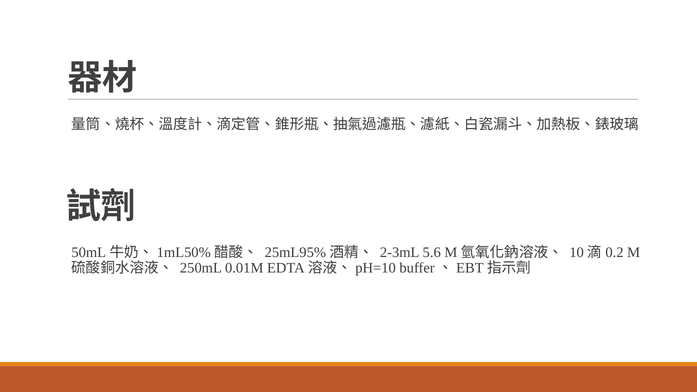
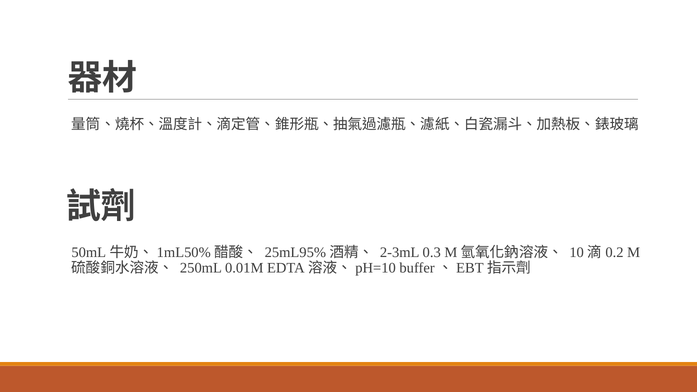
5.6: 5.6 -> 0.3 (432, 252)
